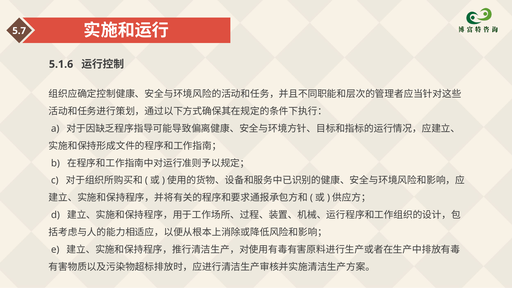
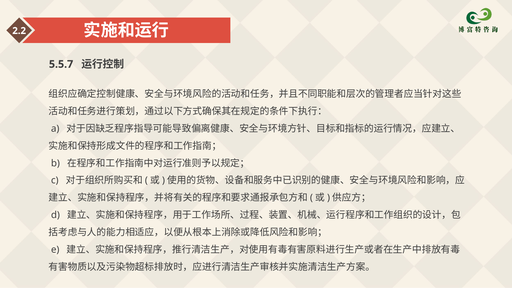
5.7: 5.7 -> 2.2 (19, 31)
5.1.6: 5.1.6 -> 5.5.7 (61, 64)
